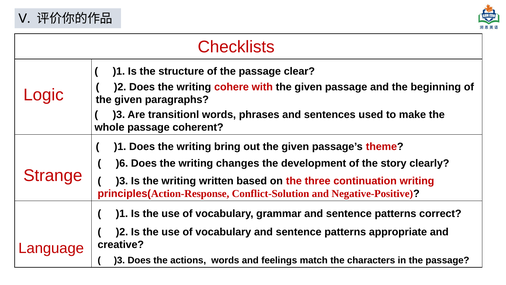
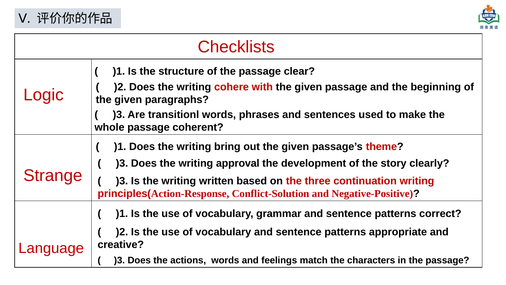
)6: )6 -> )3 (122, 163)
changes: changes -> approval (238, 163)
